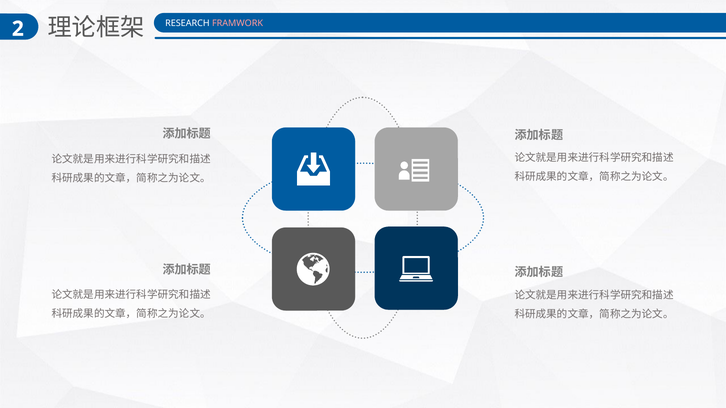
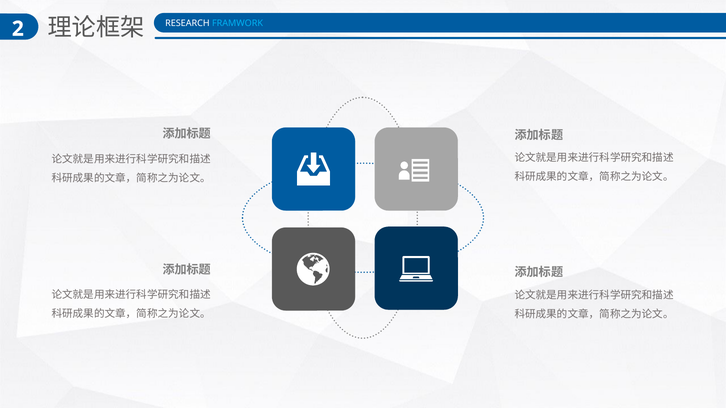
FRAMWORK colour: pink -> light blue (238, 23)
